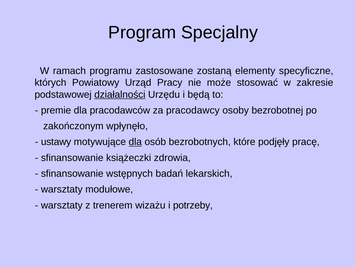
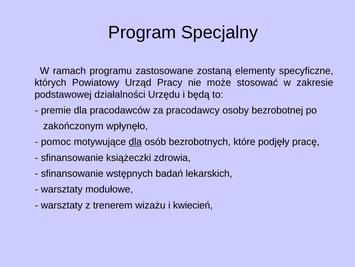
działalności underline: present -> none (120, 94)
ustawy: ustawy -> pomoc (56, 142)
potrzeby: potrzeby -> kwiecień (193, 205)
